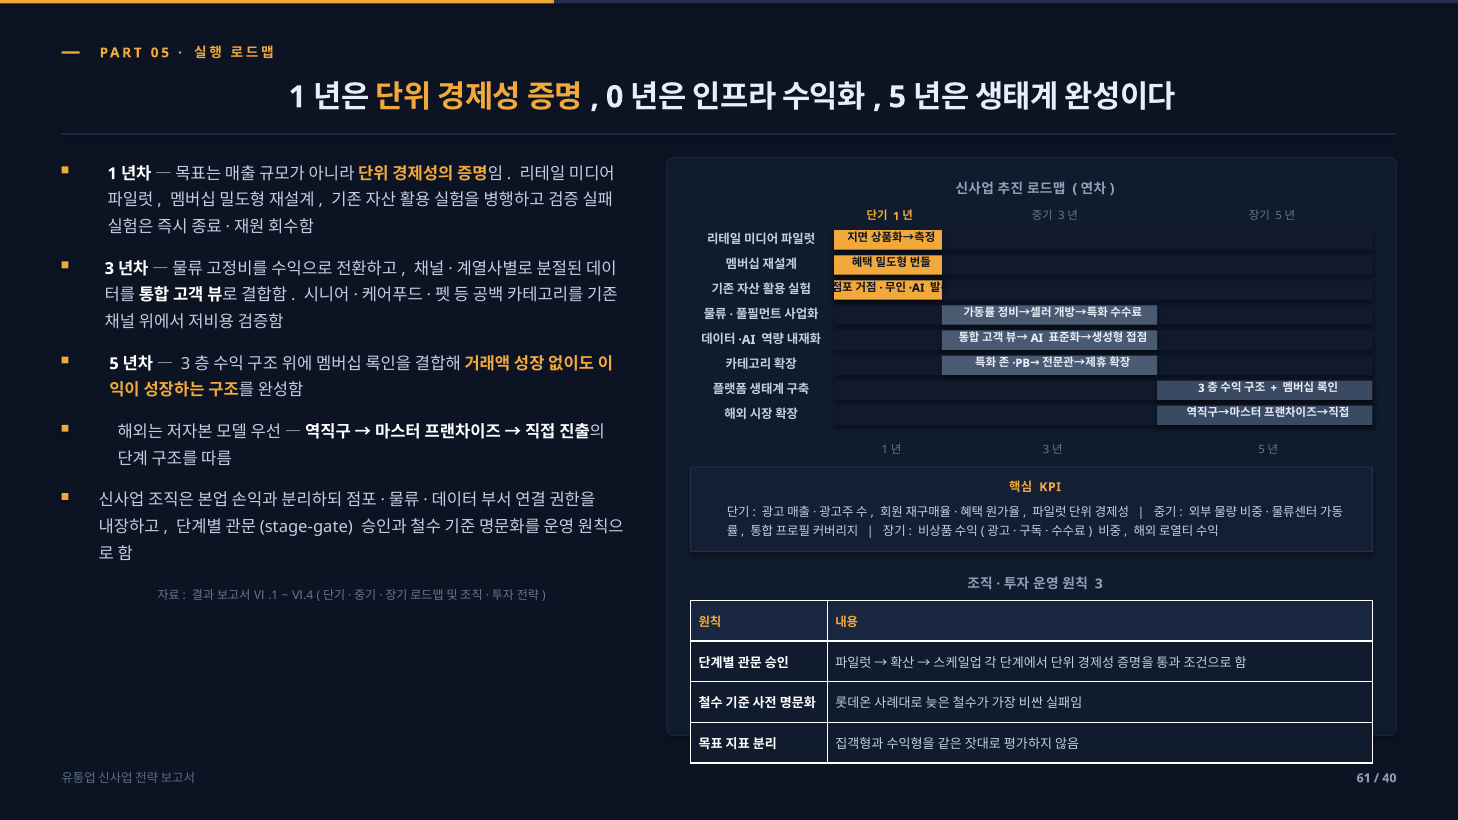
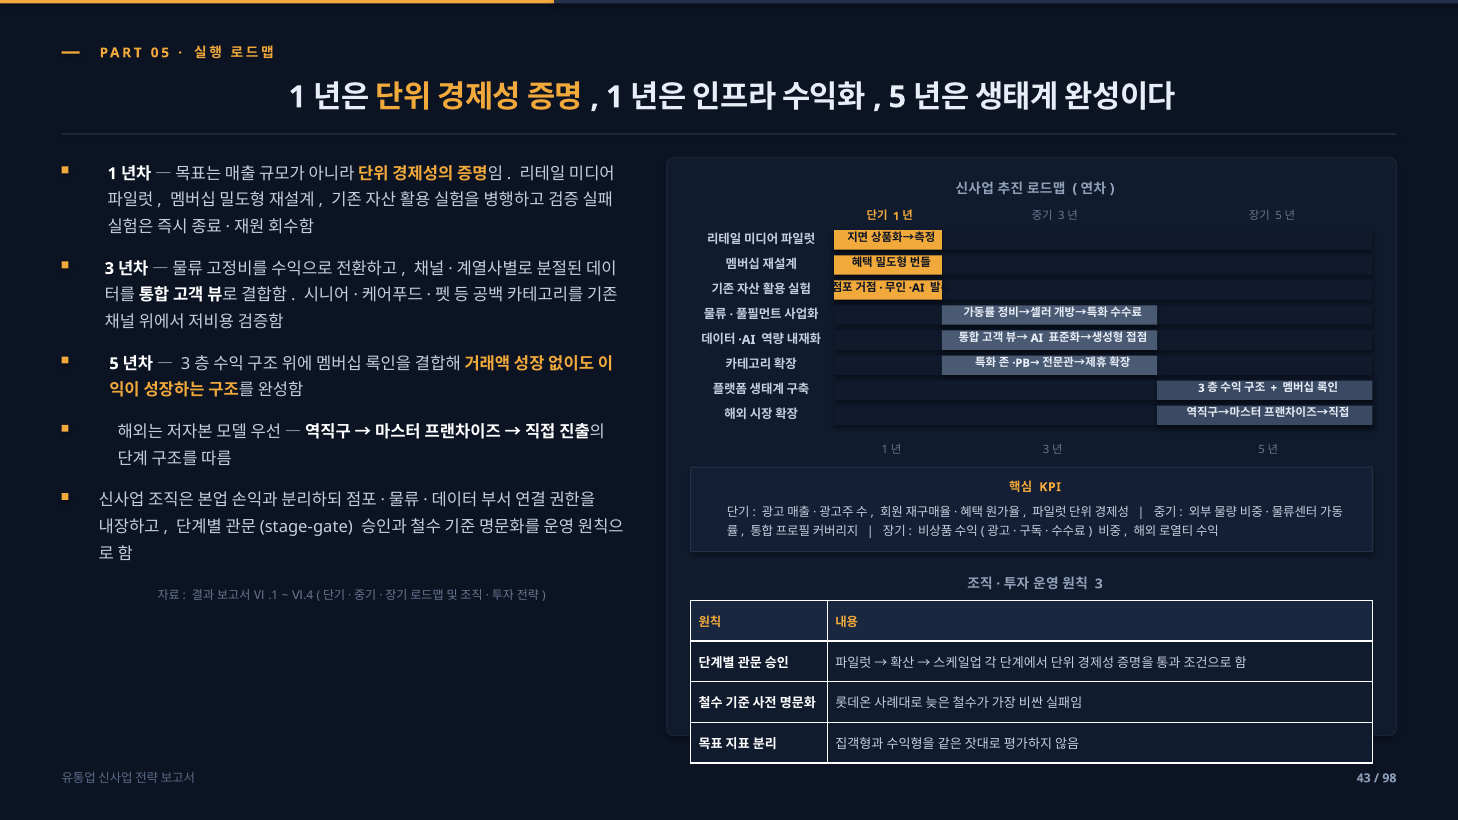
0: 0 -> 1 (615, 97)
61: 61 -> 43 (1364, 778)
40: 40 -> 98 (1389, 778)
